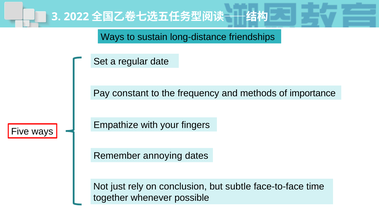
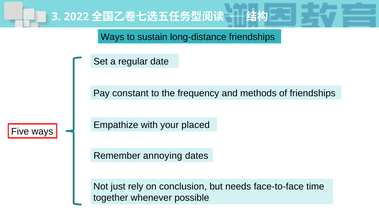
of importance: importance -> friendships (313, 93)
fingers: fingers -> placed (196, 125)
subtle: subtle -> needs (238, 187)
